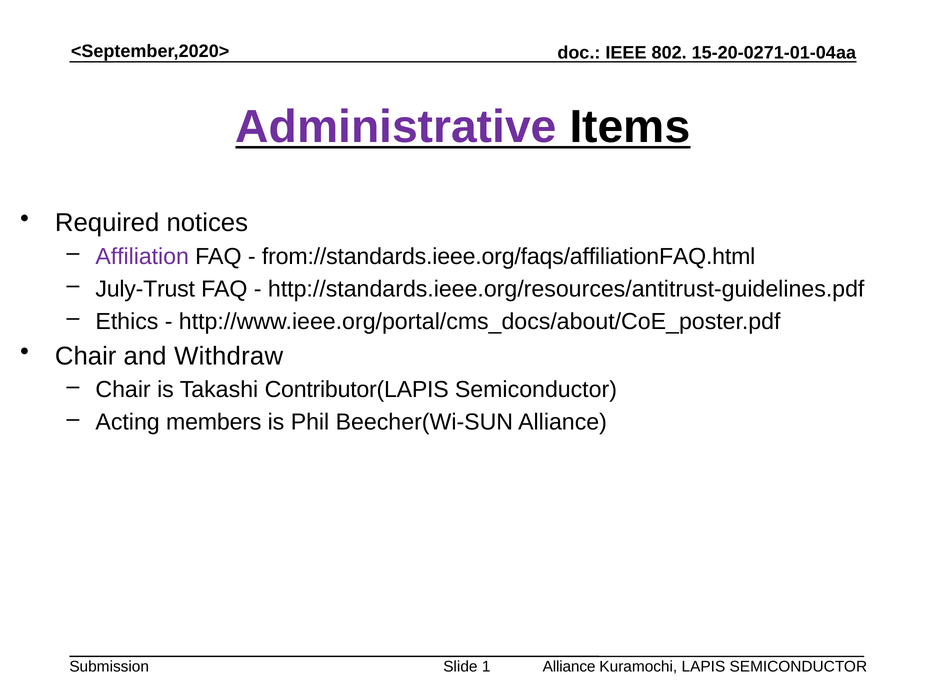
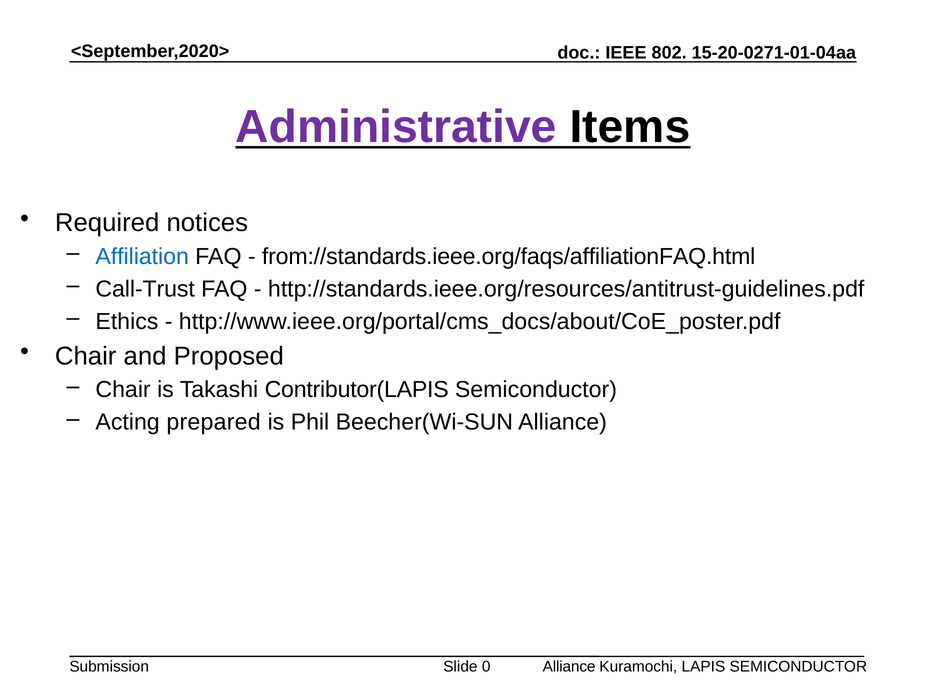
Affiliation colour: purple -> blue (142, 256)
July-Trust: July-Trust -> Call-Trust (145, 289)
Withdraw: Withdraw -> Proposed (229, 356)
members: members -> prepared (214, 422)
1: 1 -> 0 (486, 666)
